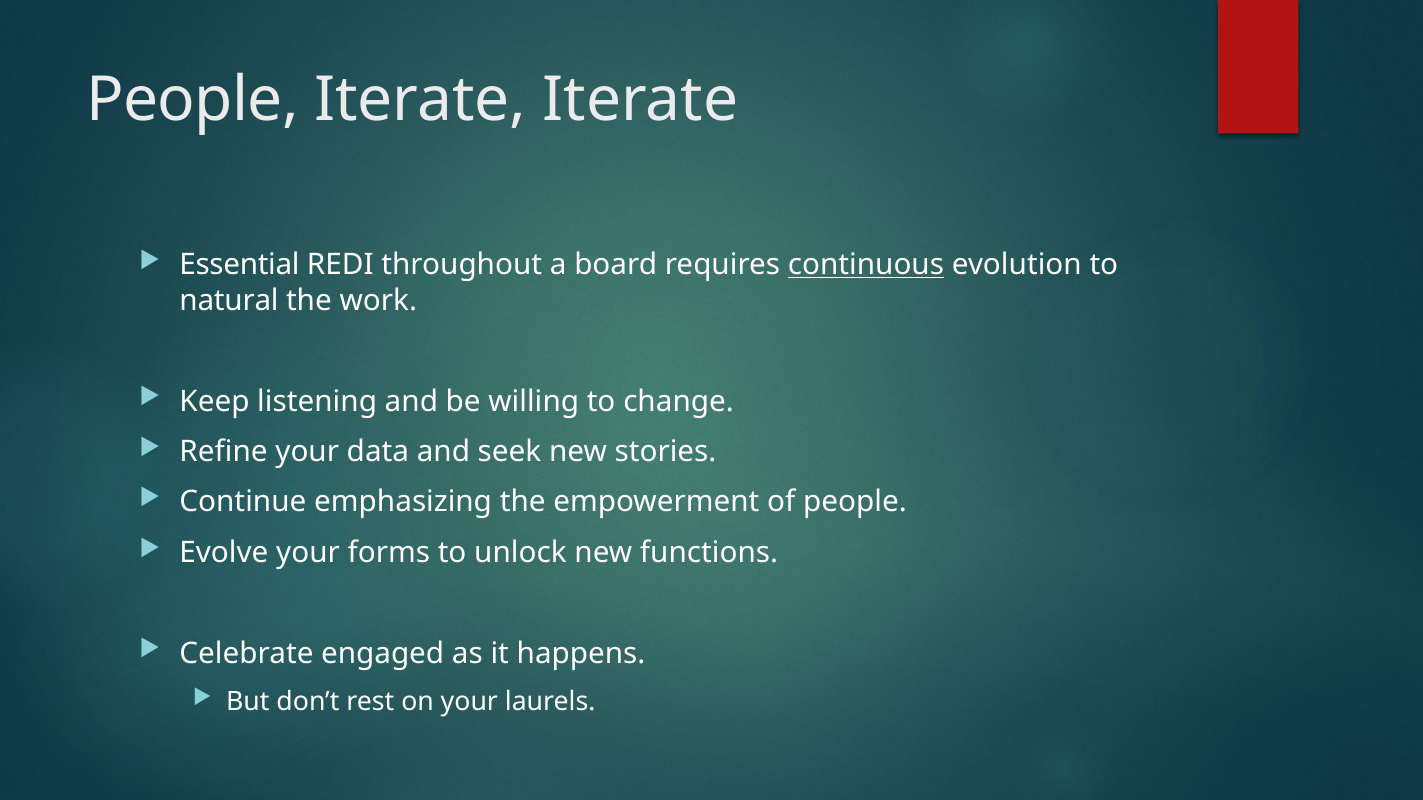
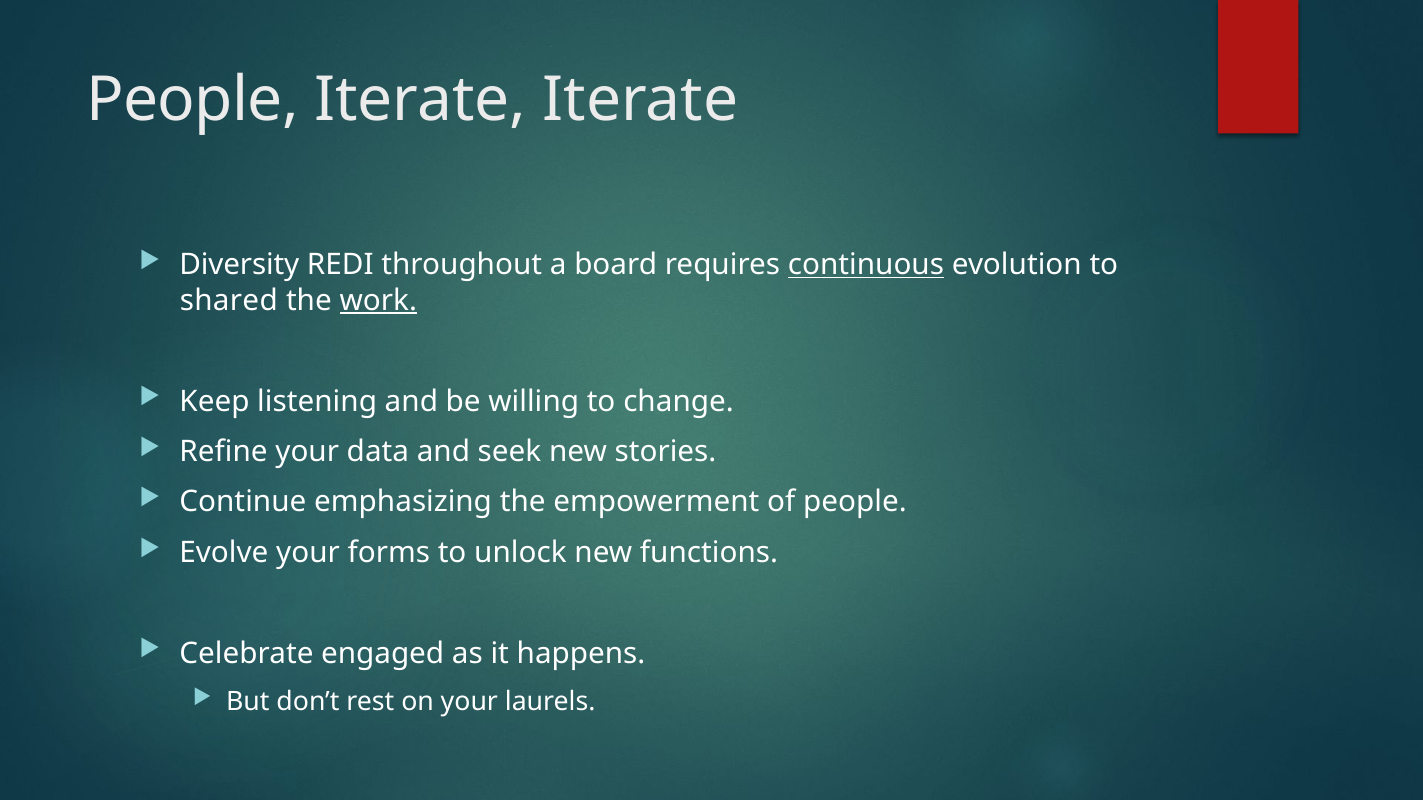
Essential: Essential -> Diversity (239, 265)
natural: natural -> shared (229, 301)
work underline: none -> present (378, 301)
